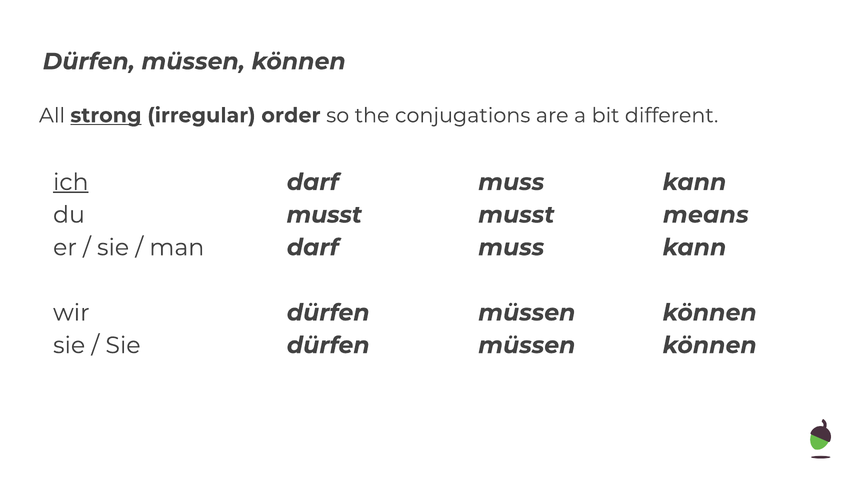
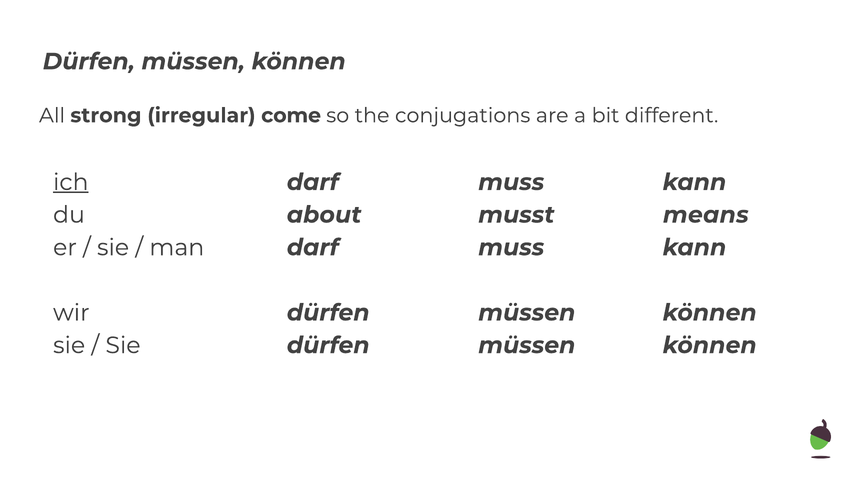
strong underline: present -> none (106, 115)
order: order -> come (291, 115)
musst: musst -> about (324, 215)
